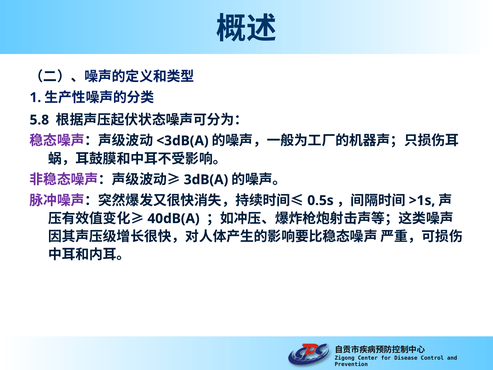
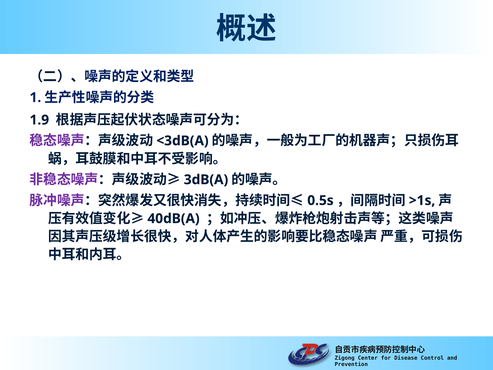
5.8: 5.8 -> 1.9 (39, 120)
